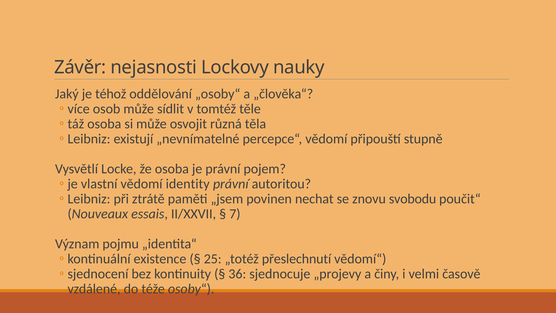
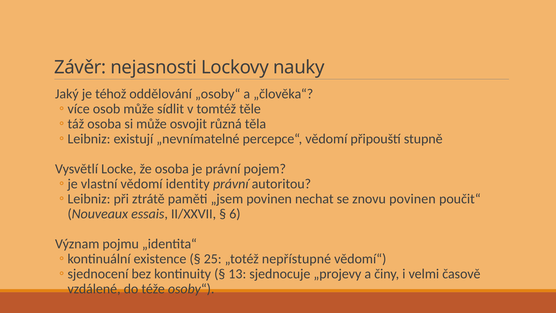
znovu svobodu: svobodu -> povinen (412, 199)
7: 7 -> 6 (235, 214)
přeslechnutí: přeslechnutí -> nepřístupné (296, 259)
36: 36 -> 13 (237, 274)
